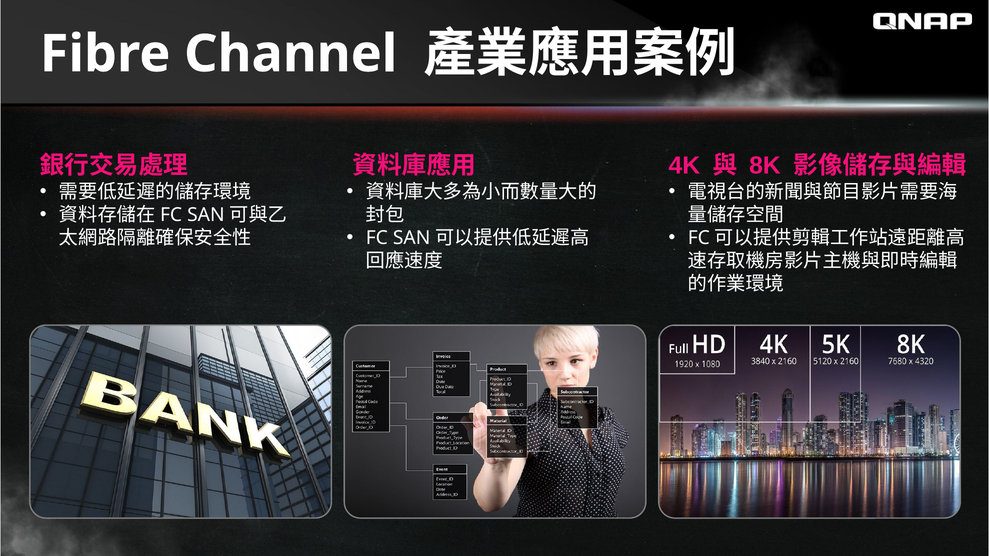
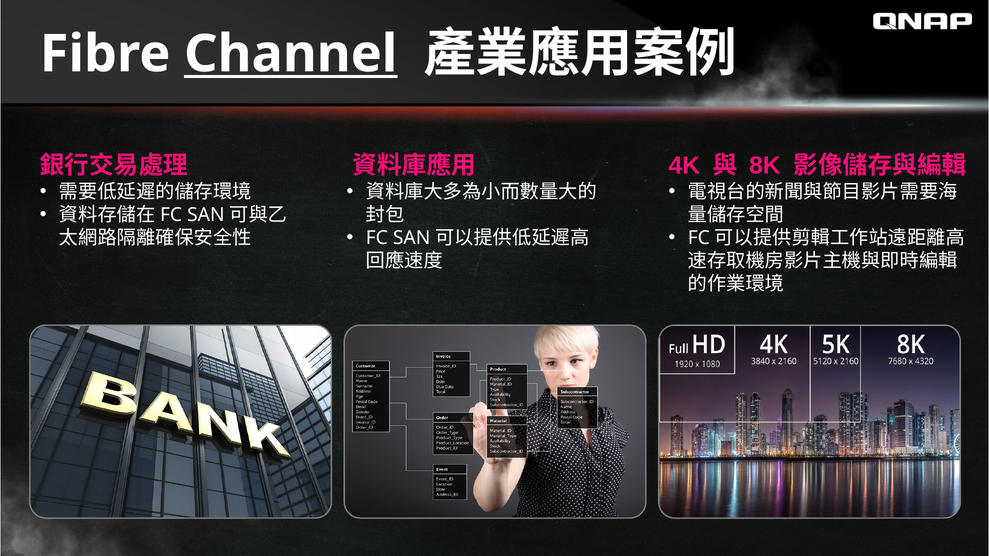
Channel underline: none -> present (291, 54)
